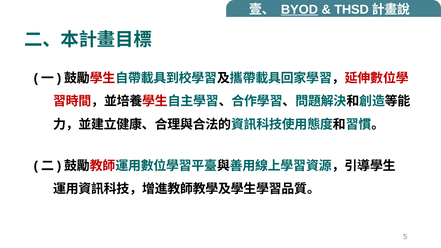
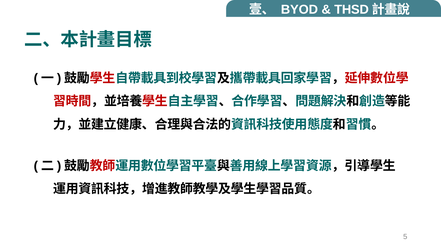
BYOD underline: present -> none (299, 9)
